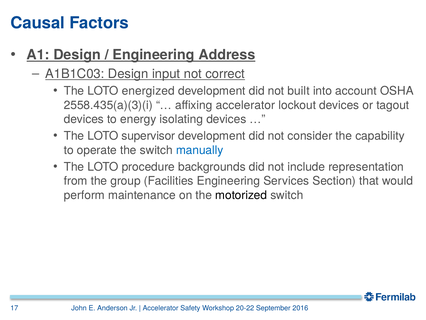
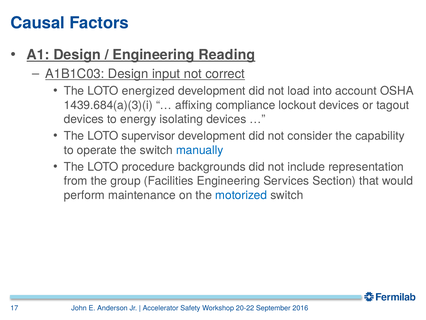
Address: Address -> Reading (227, 55)
built: built -> load (299, 91)
2558.435(a)(3)(i: 2558.435(a)(3)(i -> 1439.684(a)(3)(i (108, 105)
affixing accelerator: accelerator -> compliance (246, 105)
motorized colour: black -> blue (241, 195)
